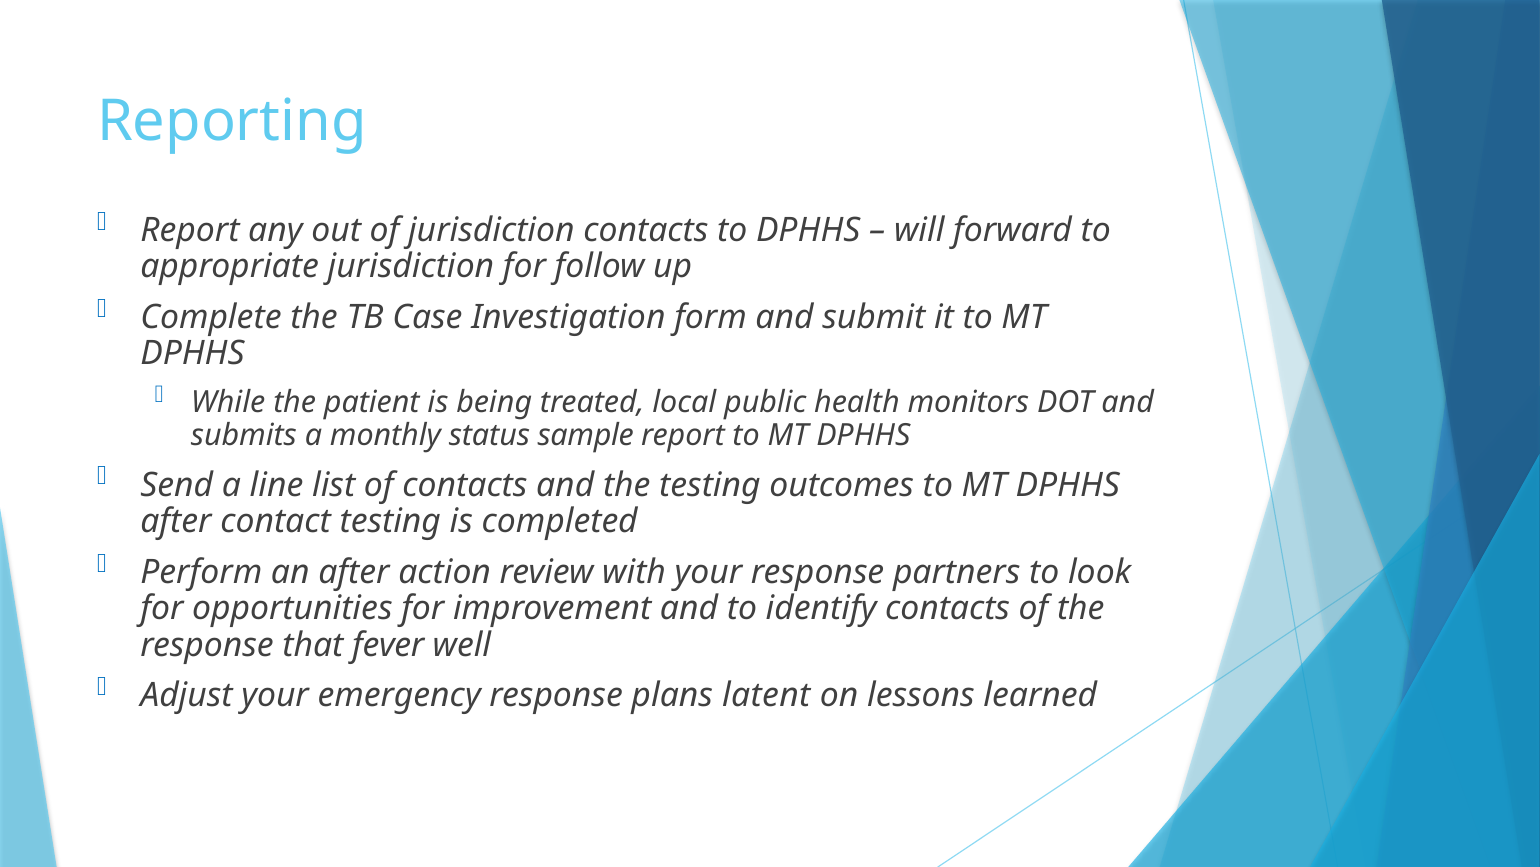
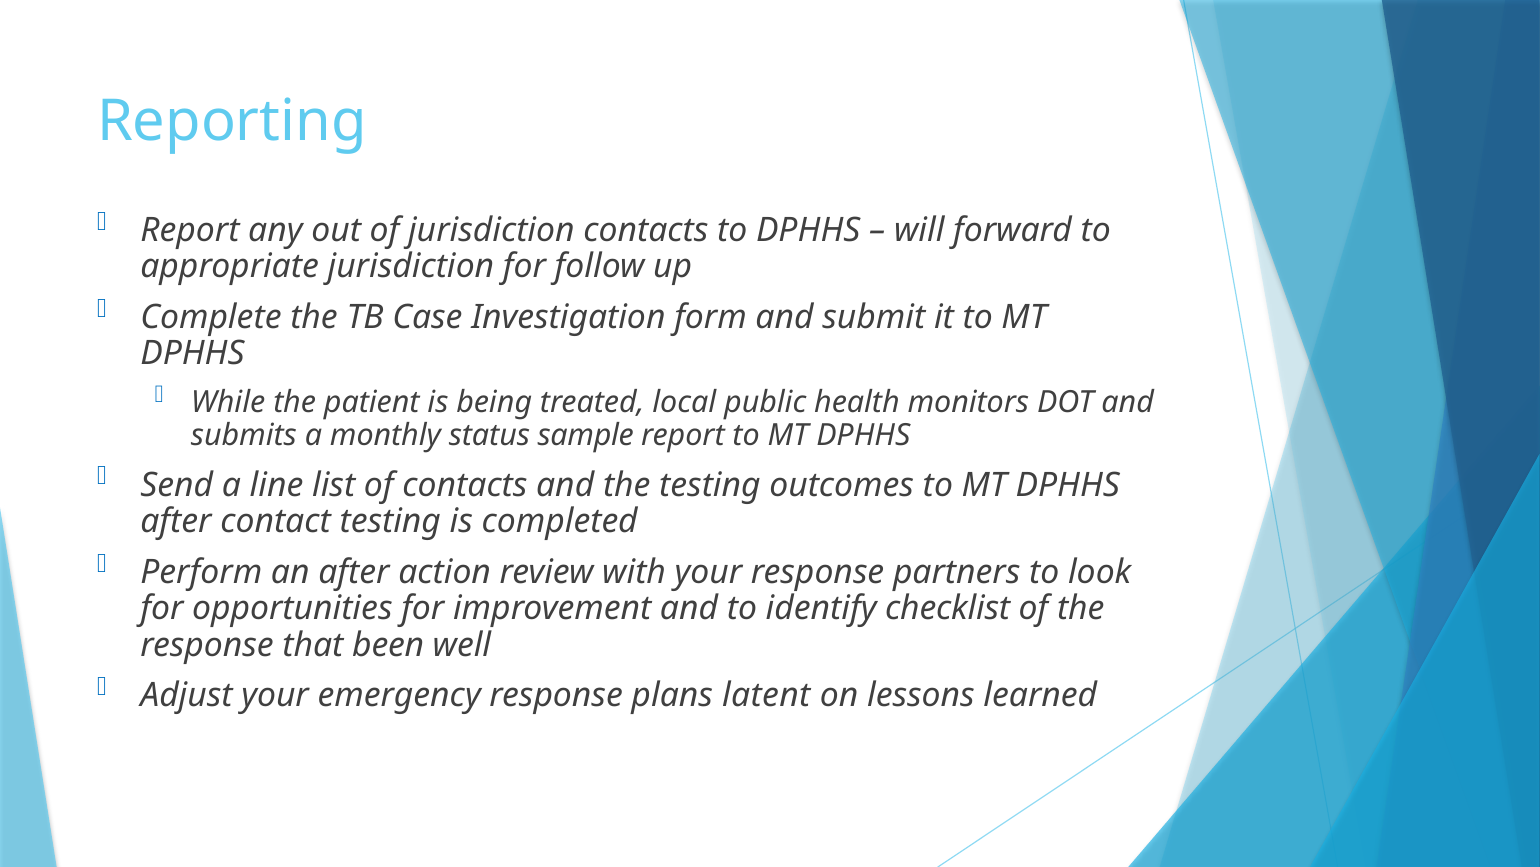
identify contacts: contacts -> checklist (948, 608)
fever: fever -> been (388, 644)
